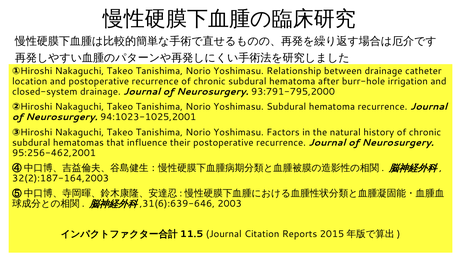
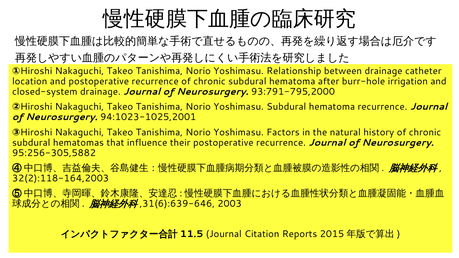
95:256-462,2001: 95:256-462,2001 -> 95:256-305,5882 (54, 153)
32(2):187-164,2003: 32(2):187-164,2003 -> 32(2):118-164,2003 (61, 178)
